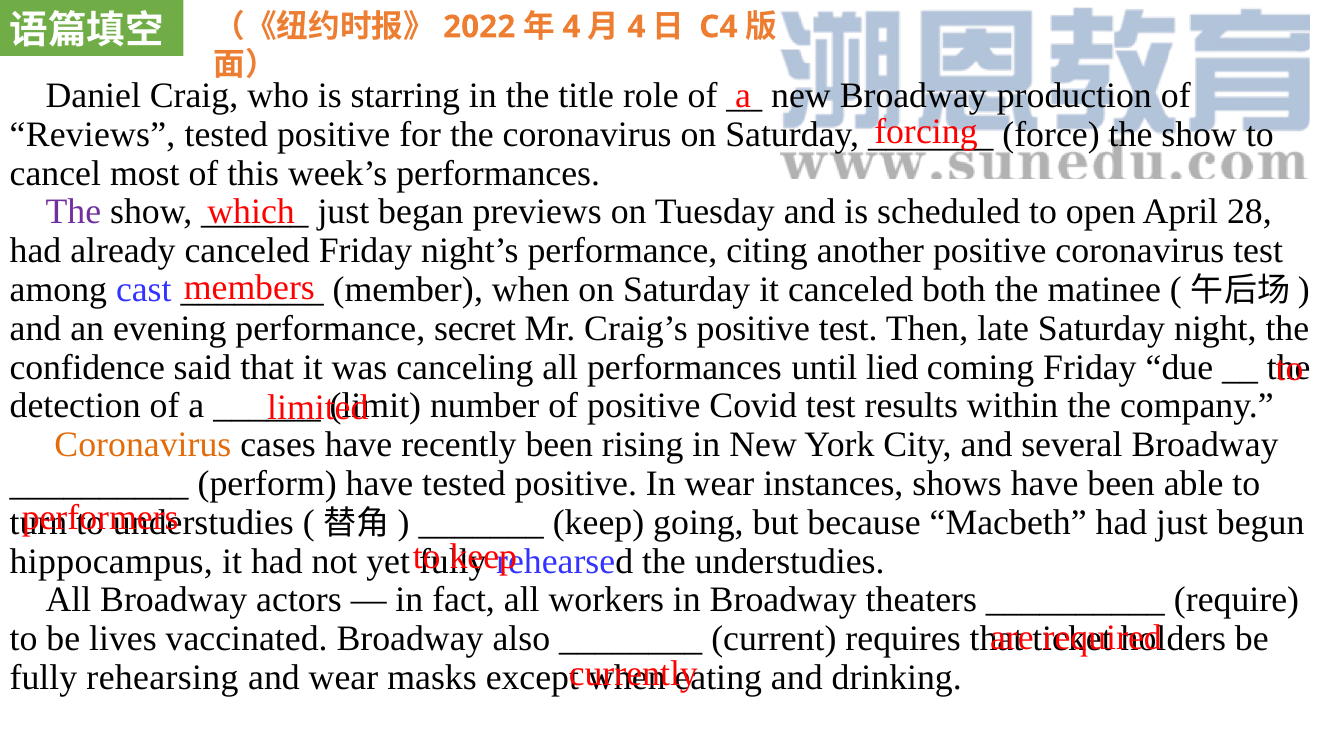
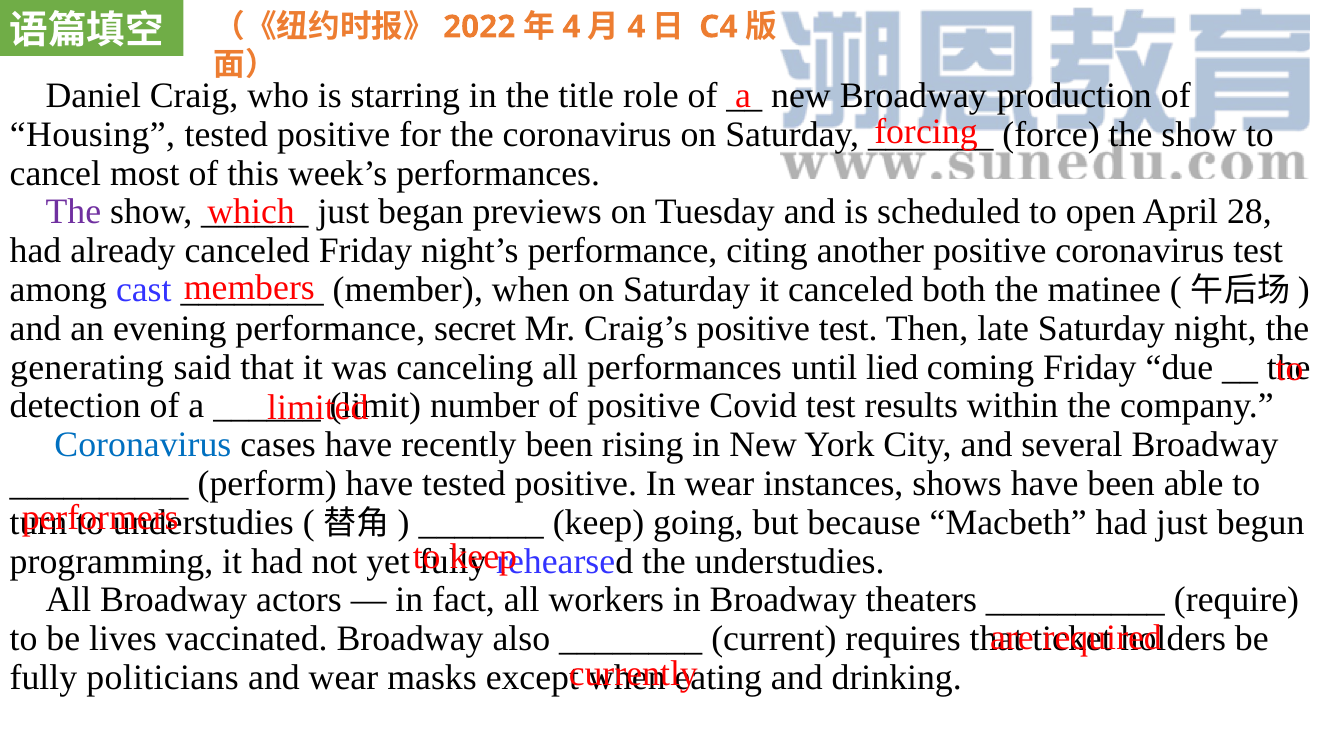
Reviews: Reviews -> Housing (92, 135)
confidence: confidence -> generating (87, 367)
Coronavirus colour: orange -> blue (143, 445)
hippocampus: hippocampus -> programming (111, 561)
rehearsing: rehearsing -> politicians (163, 678)
